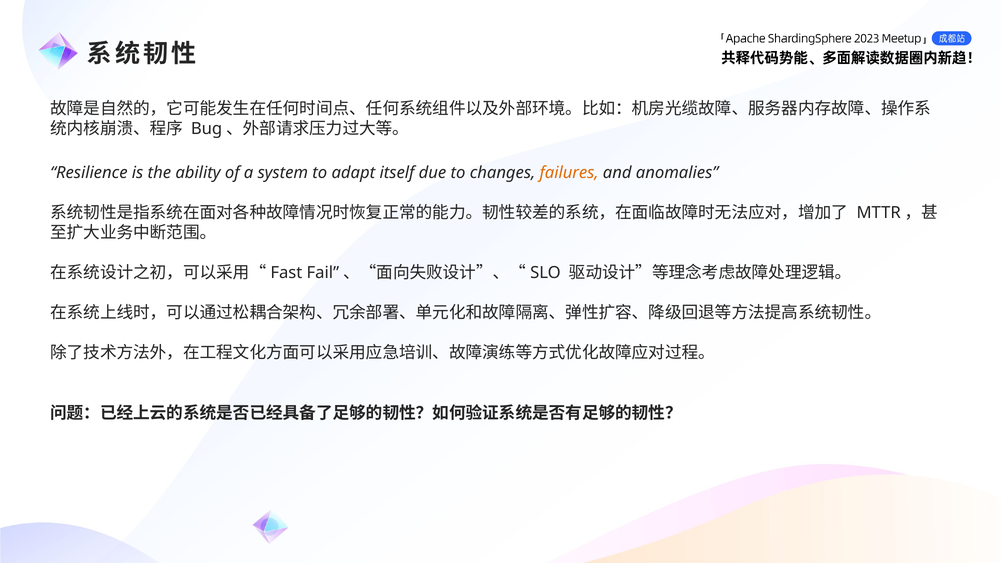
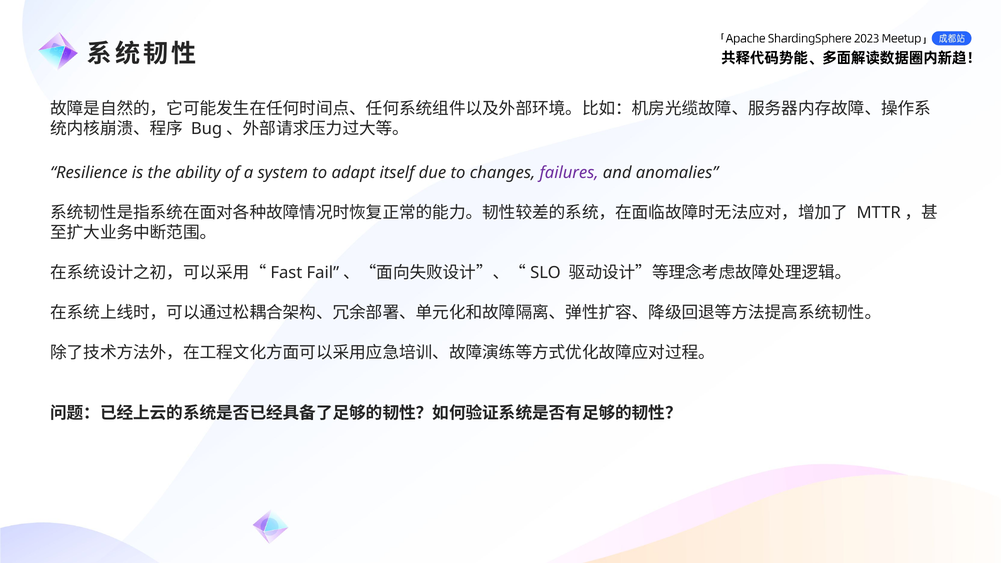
failures colour: orange -> purple (569, 173)
